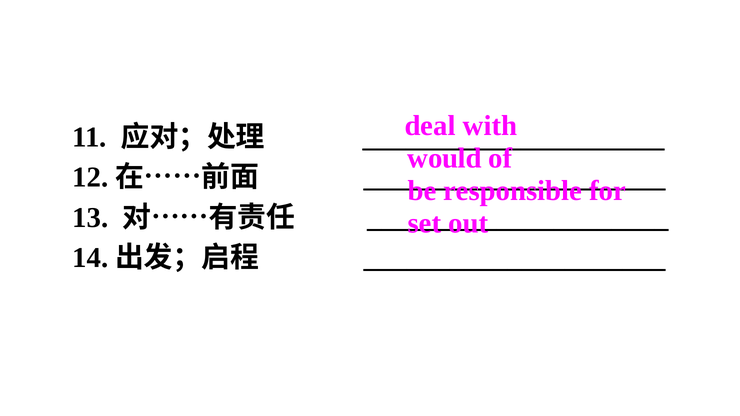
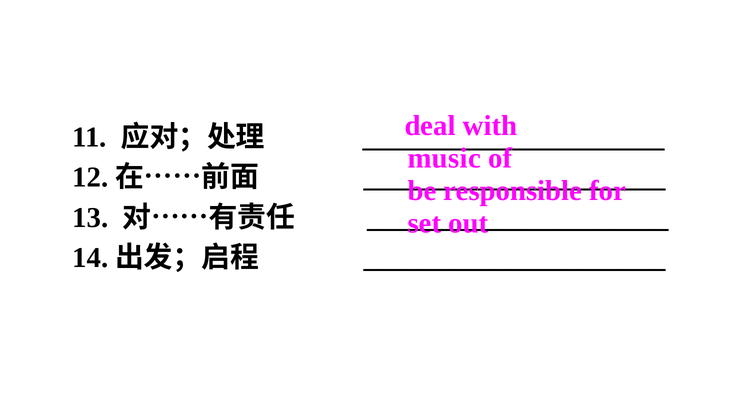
would: would -> music (444, 158)
